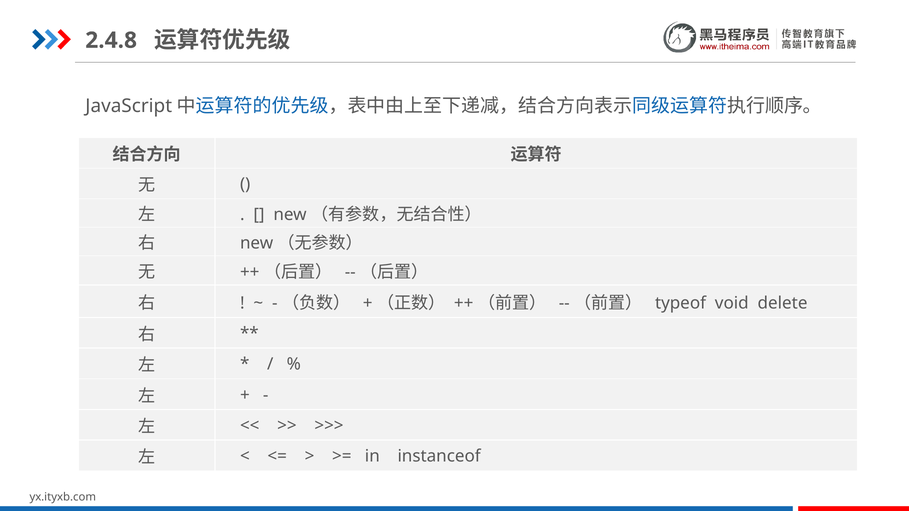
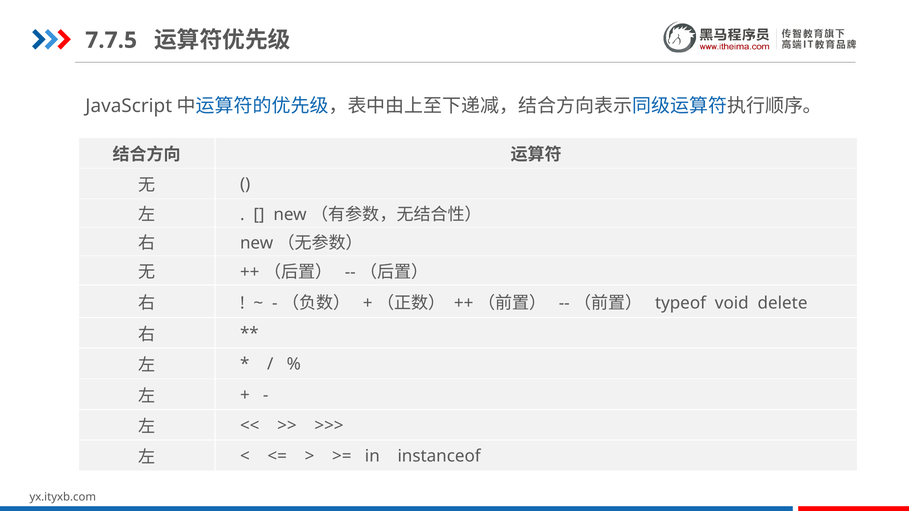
2.4.8: 2.4.8 -> 7.7.5 (111, 40)
